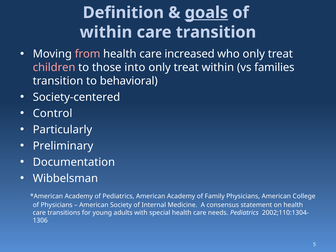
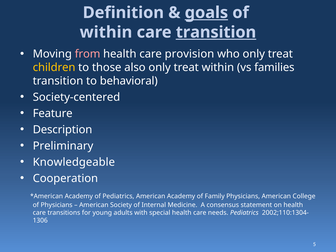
transition underline: none -> present (216, 32)
increased: increased -> provision (189, 54)
children colour: pink -> yellow (54, 67)
into: into -> also (135, 67)
Control: Control -> Feature (53, 113)
Particularly: Particularly -> Description (63, 130)
Documentation: Documentation -> Knowledgeable (74, 162)
Wibbelsman: Wibbelsman -> Cooperation (65, 178)
